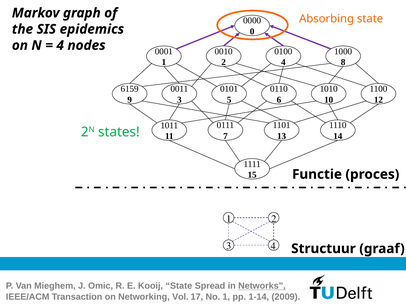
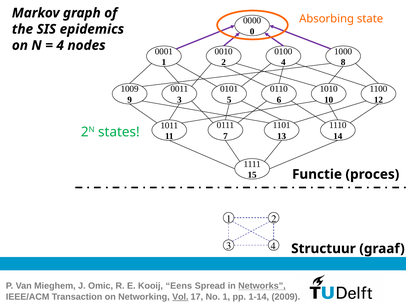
6159: 6159 -> 1009 (130, 89)
Kooij State: State -> Eens (179, 286)
Vol underline: none -> present (180, 297)
